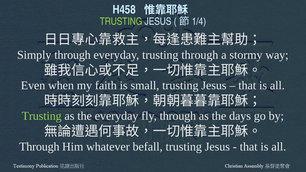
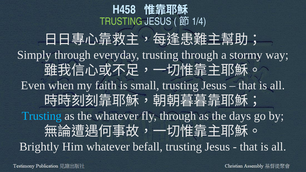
Trusting colour: light green -> light blue (42, 116)
the everyday: everyday -> whatever (117, 116)
Through: Through -> Brightly (39, 147)
